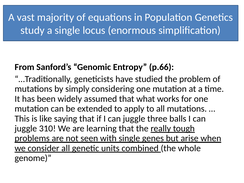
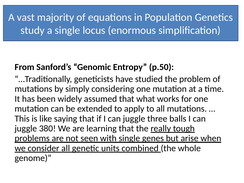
p.66: p.66 -> p.50 (161, 67)
310: 310 -> 380 (47, 128)
